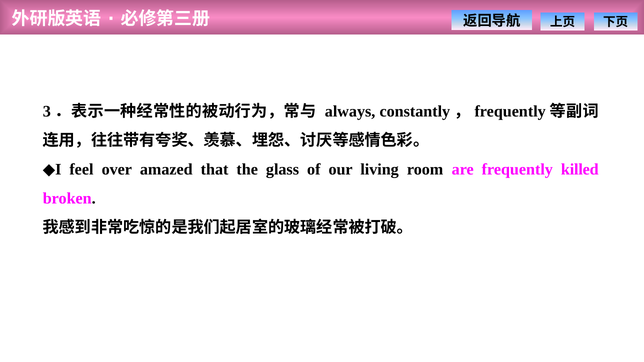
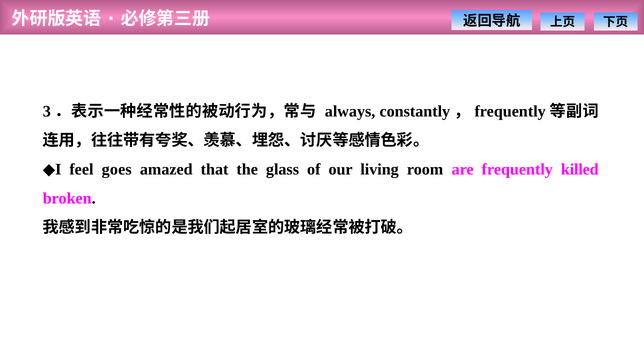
over: over -> goes (117, 170)
